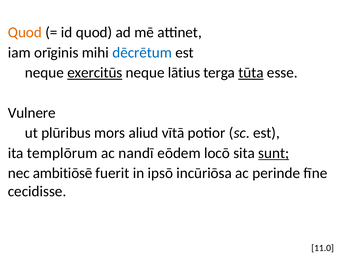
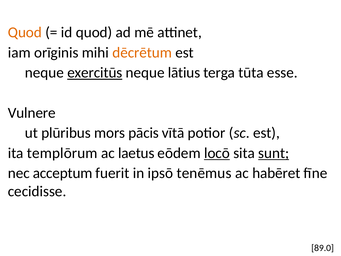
dēcrētum colour: blue -> orange (142, 53)
tūta underline: present -> none (251, 73)
aliud: aliud -> pācis (144, 133)
nandī: nandī -> laetus (136, 153)
locō underline: none -> present (217, 153)
ambitiōsē: ambitiōsē -> acceptum (63, 173)
incūriōsa: incūriōsa -> tenēmus (204, 173)
perinde: perinde -> habēret (276, 173)
11.0: 11.0 -> 89.0 (323, 248)
